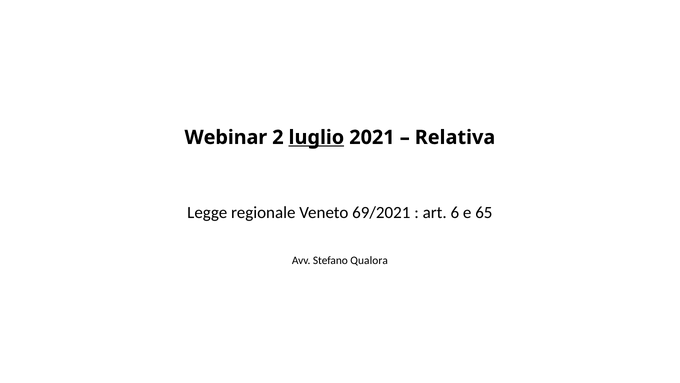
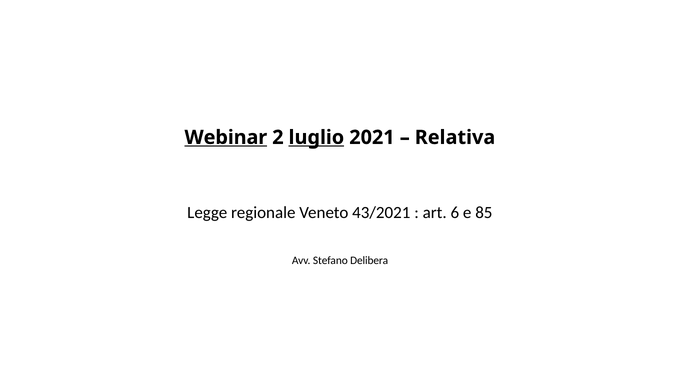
Webinar underline: none -> present (226, 137)
69/2021: 69/2021 -> 43/2021 (381, 213)
65: 65 -> 85 (484, 213)
Qualora: Qualora -> Delibera (369, 260)
